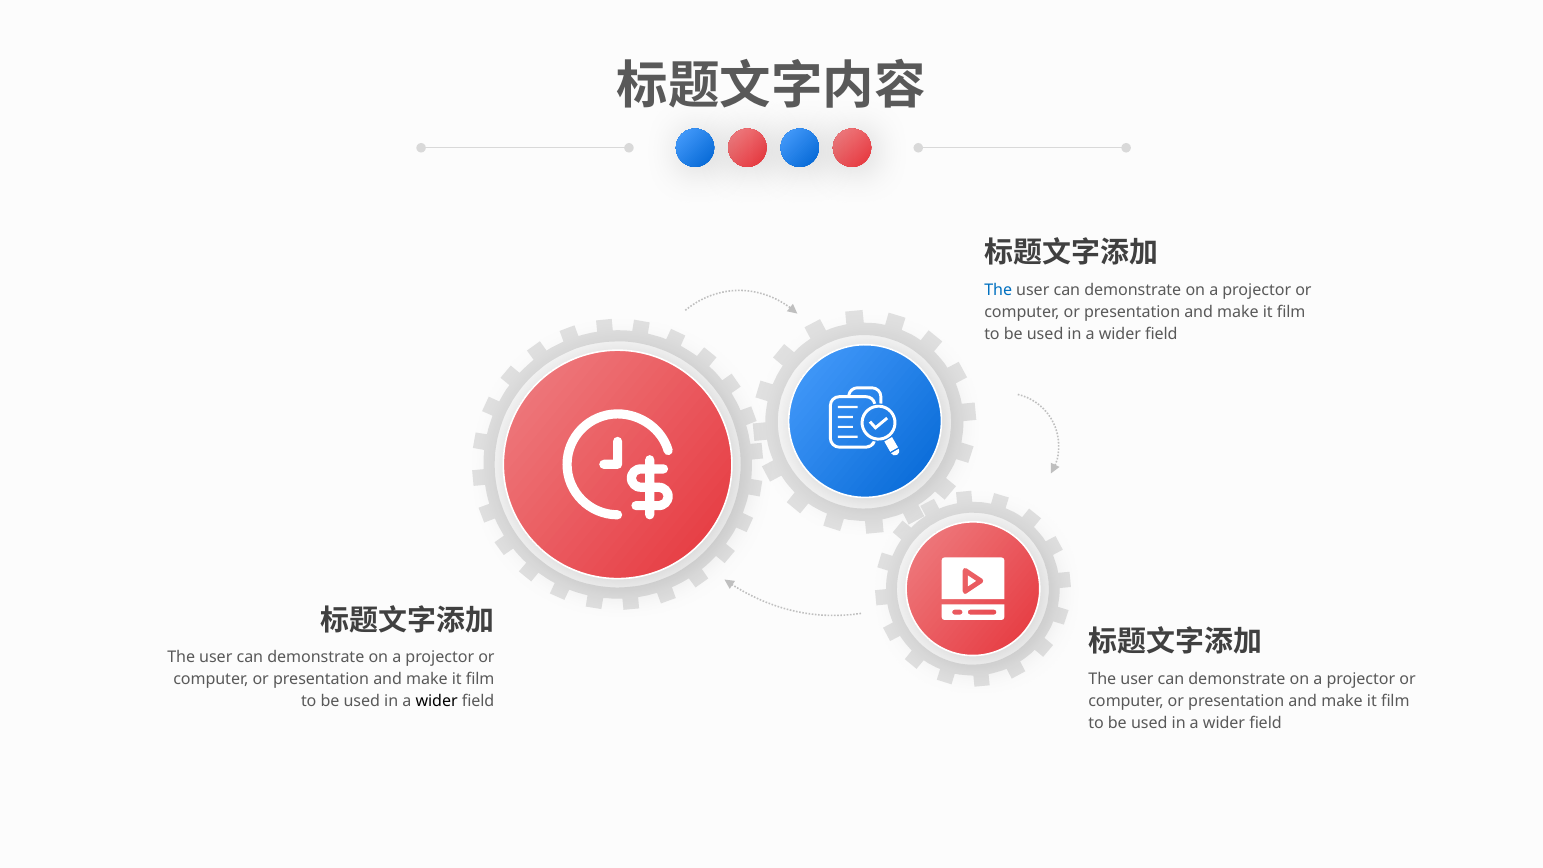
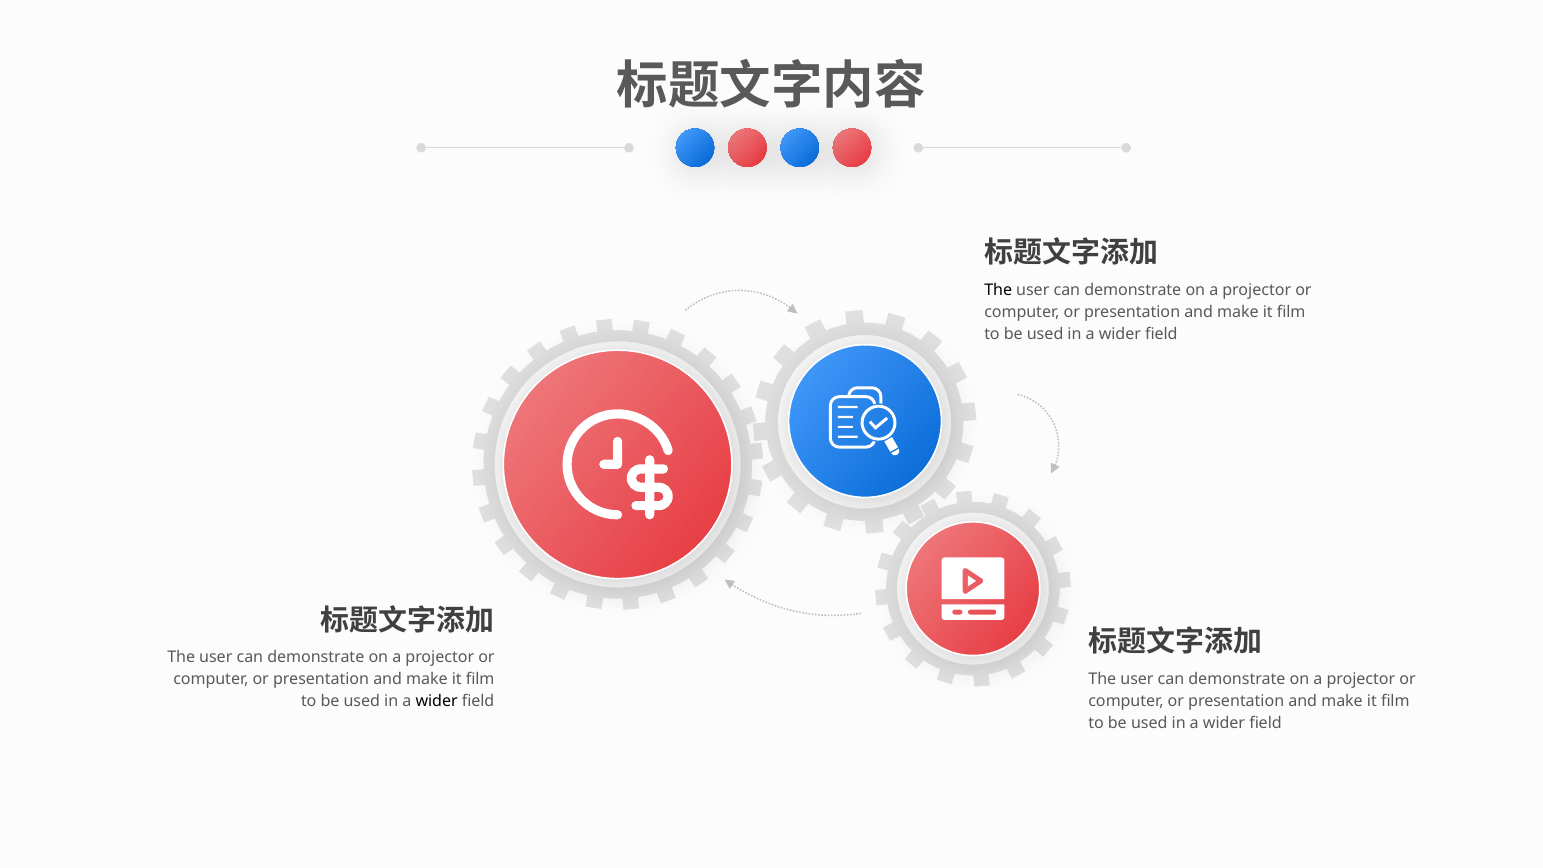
The colour: blue -> black (998, 290)
